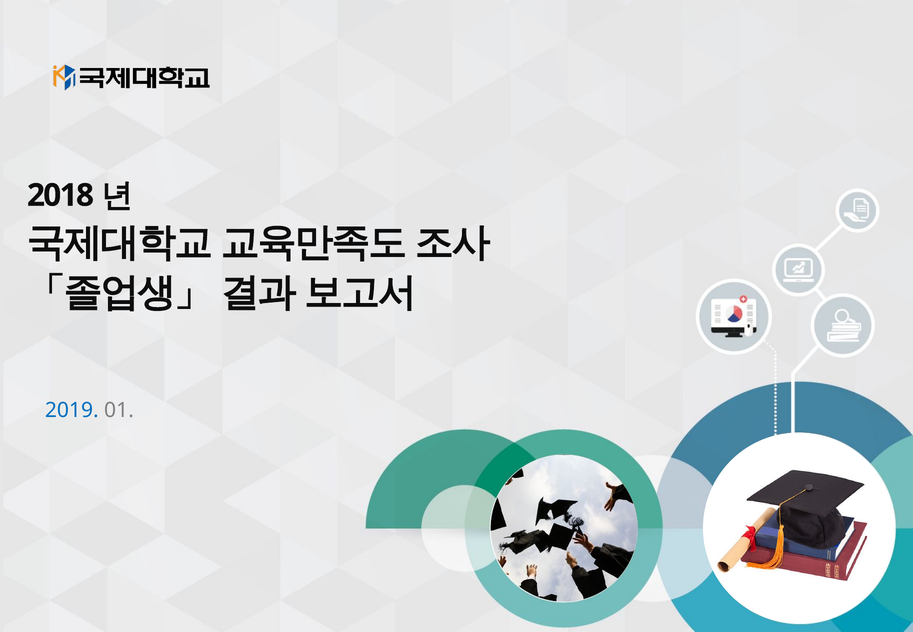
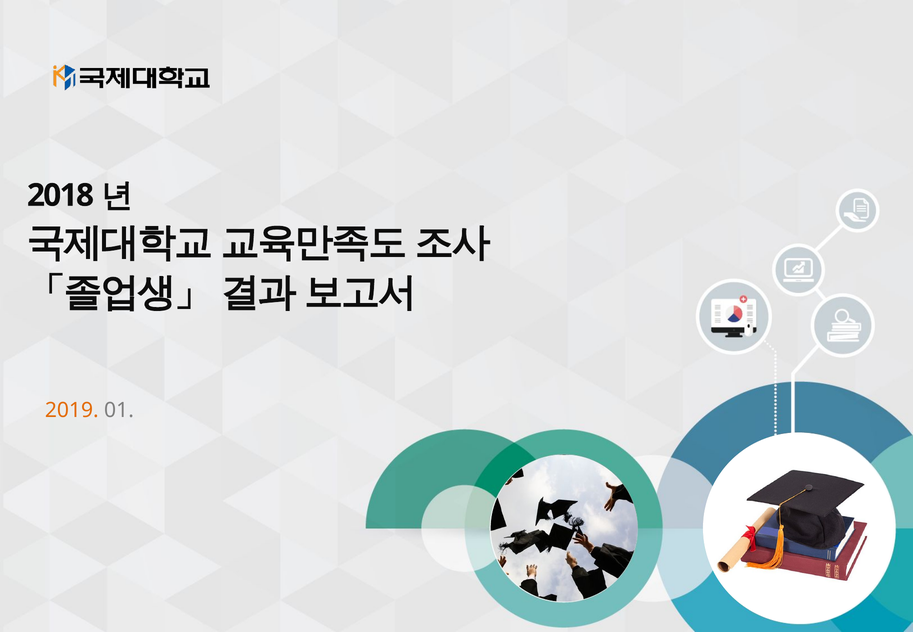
2019 colour: blue -> orange (72, 410)
